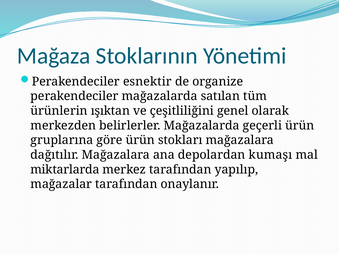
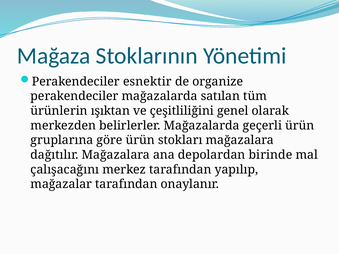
kumaşı: kumaşı -> birinde (270, 155)
miktarlarda: miktarlarda -> çalışacağını (65, 170)
